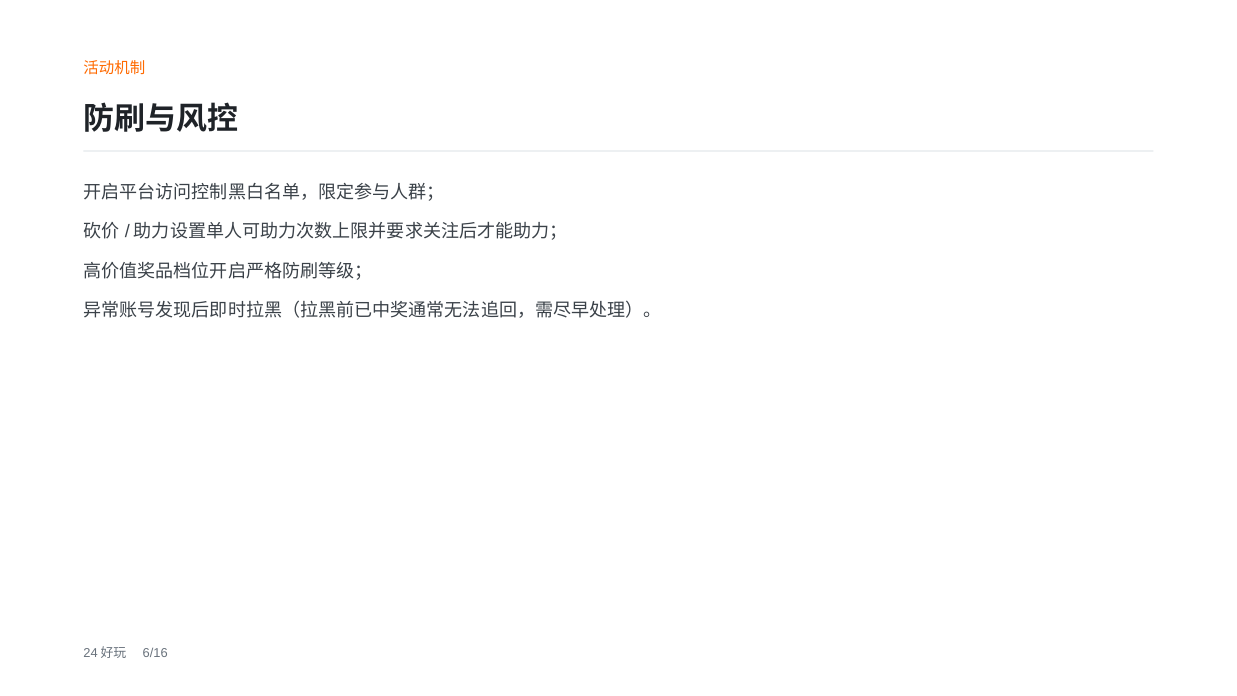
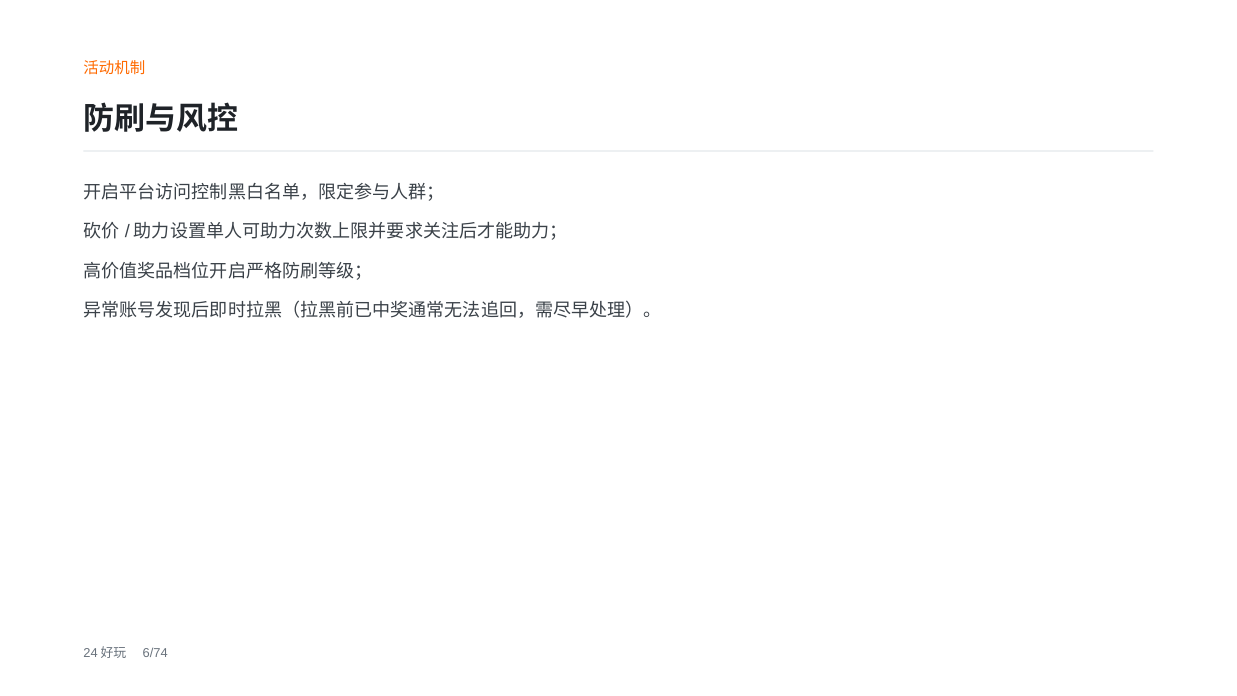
6/16: 6/16 -> 6/74 (155, 653)
